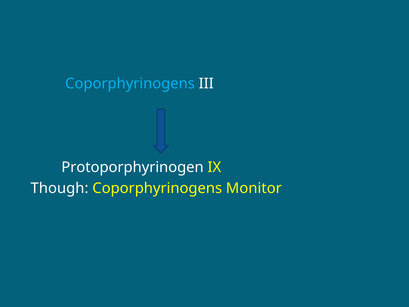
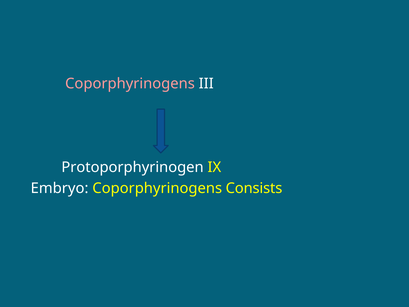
Coporphyrinogens colour: light blue -> pink (130, 83)
Though: Though -> Embryo (60, 188)
Monitor: Monitor -> Consists (254, 188)
